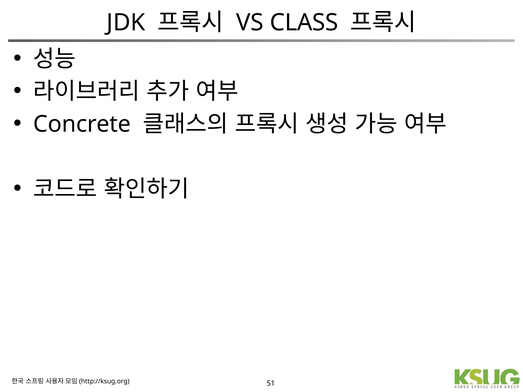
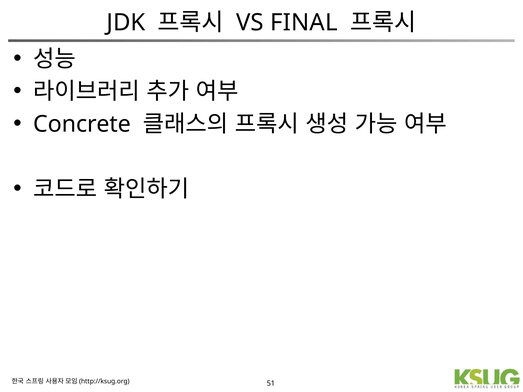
CLASS: CLASS -> FINAL (304, 23)
